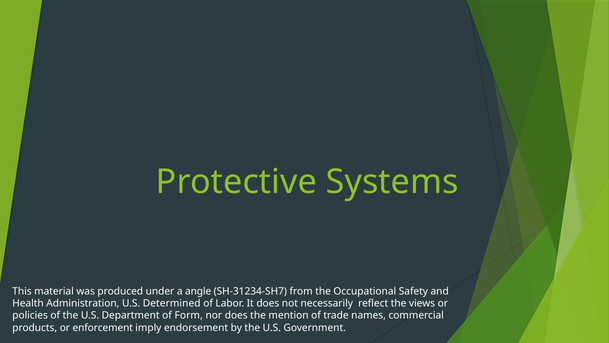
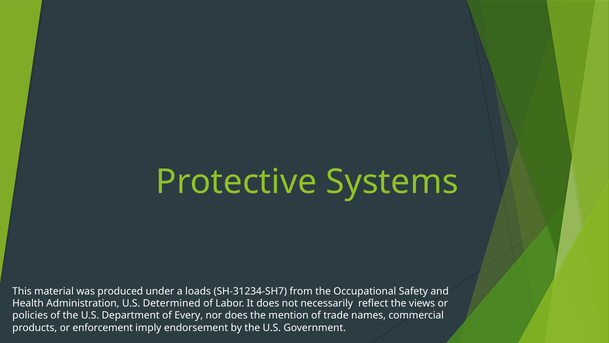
angle: angle -> loads (198, 291)
Form: Form -> Every (189, 315)
